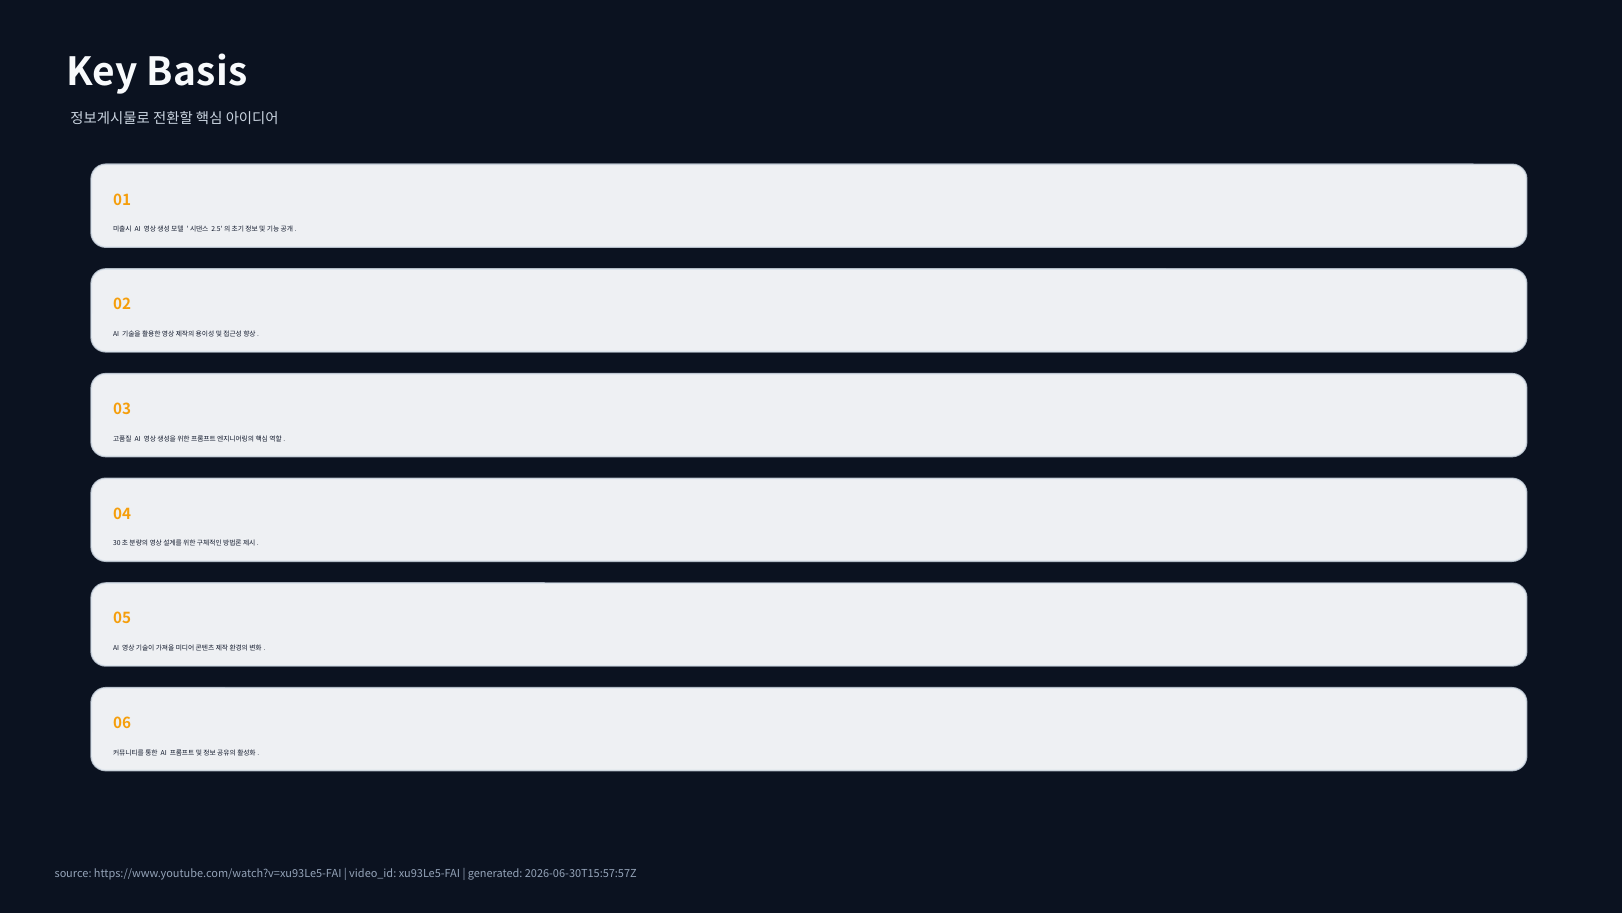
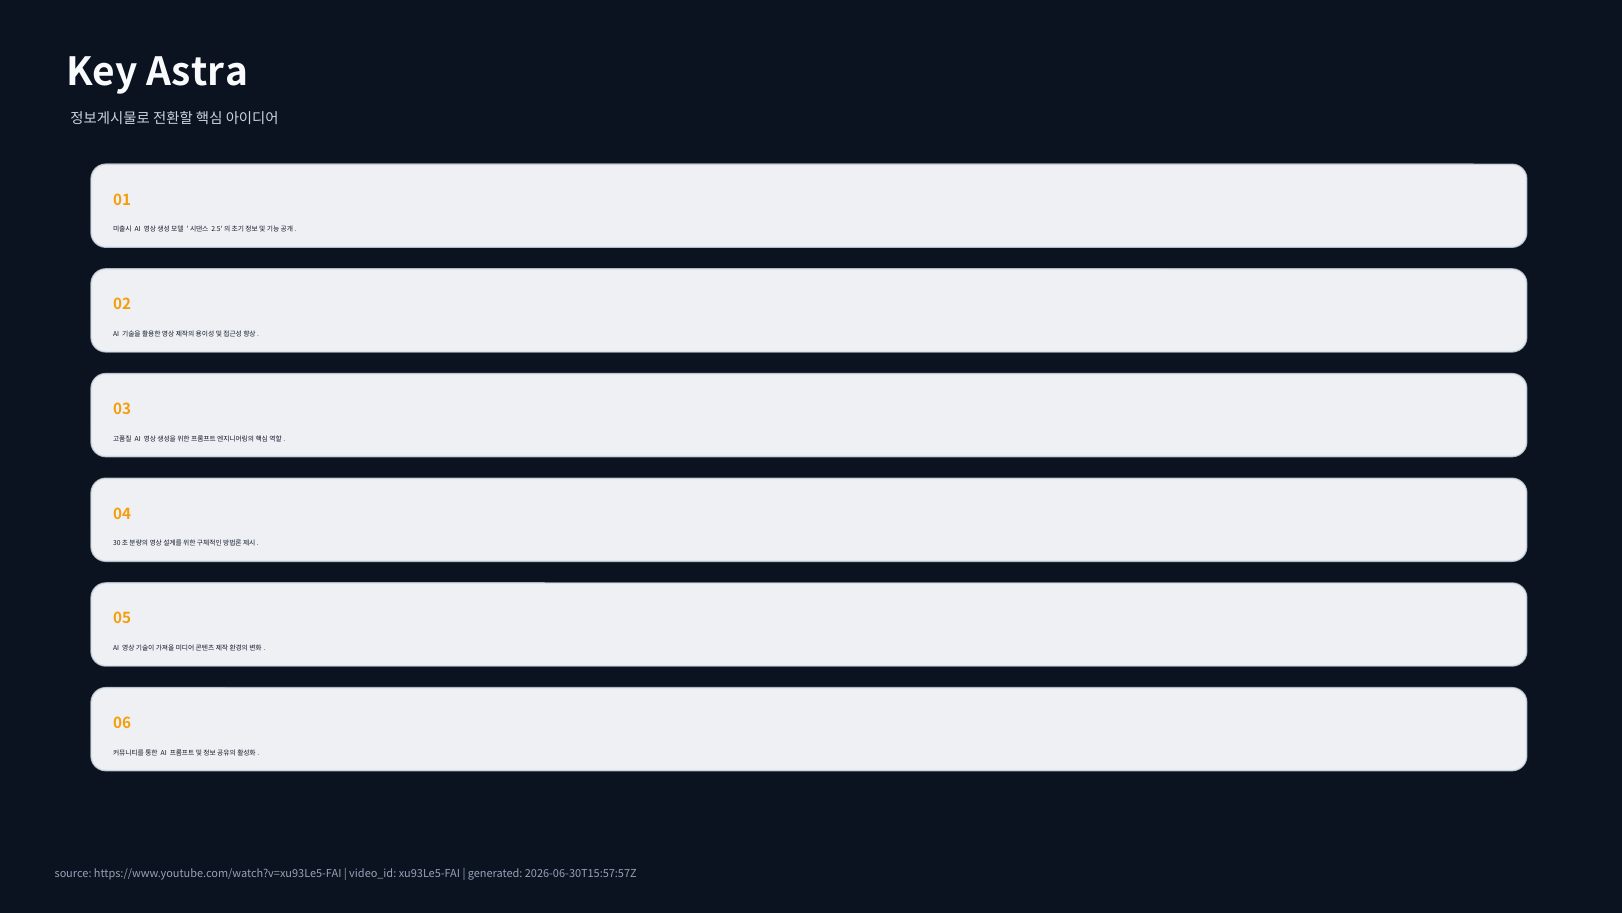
Basis: Basis -> Astra (197, 73)
